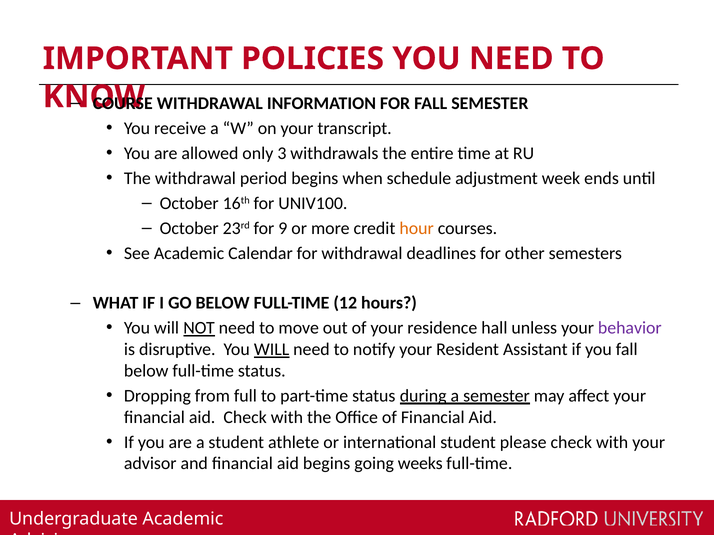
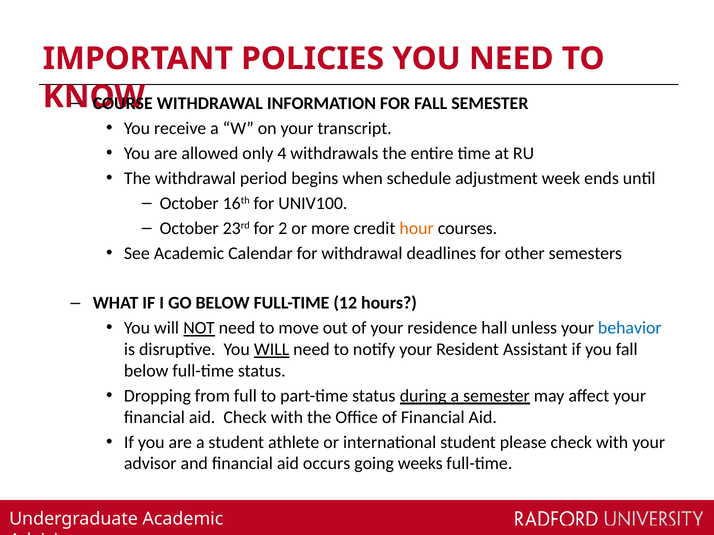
3: 3 -> 4 (282, 153)
9: 9 -> 2 (283, 228)
behavior colour: purple -> blue (630, 328)
aid begins: begins -> occurs (327, 464)
